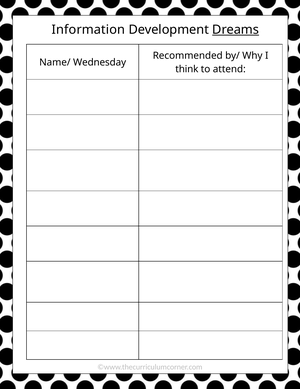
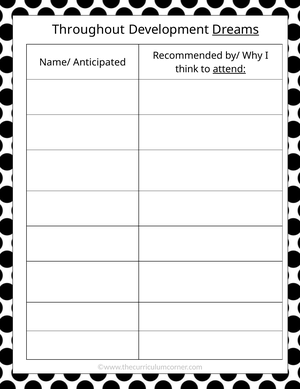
Information: Information -> Throughout (88, 29)
Wednesday: Wednesday -> Anticipated (100, 62)
attend underline: none -> present (229, 69)
